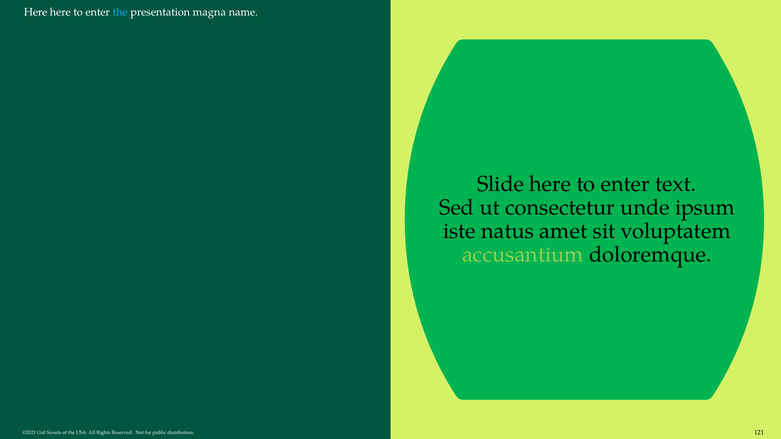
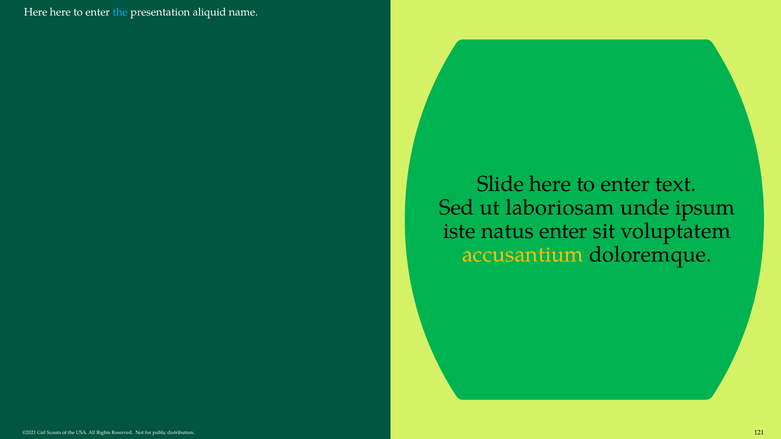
magna: magna -> aliquid (209, 12)
consectetur: consectetur -> laboriosam (560, 208)
natus amet: amet -> enter (563, 231)
accusantium colour: light green -> yellow (523, 255)
